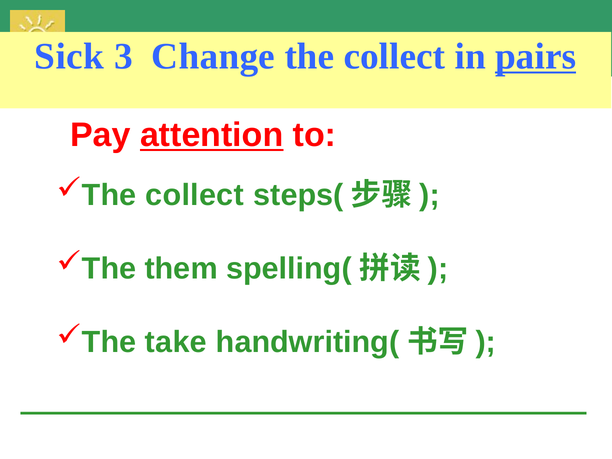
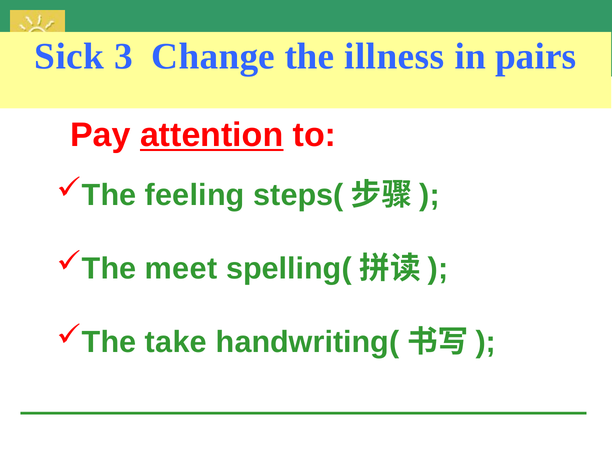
collect: collect -> illness (394, 56)
pairs underline: present -> none (536, 56)
collect: collect -> feeling (195, 195)
them: them -> meet (181, 269)
